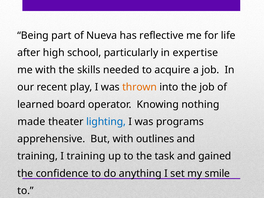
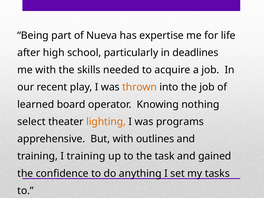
reflective: reflective -> expertise (162, 35)
expertise: expertise -> deadlines (195, 53)
made: made -> select (31, 122)
lighting colour: blue -> orange (106, 122)
smile: smile -> tasks (217, 173)
